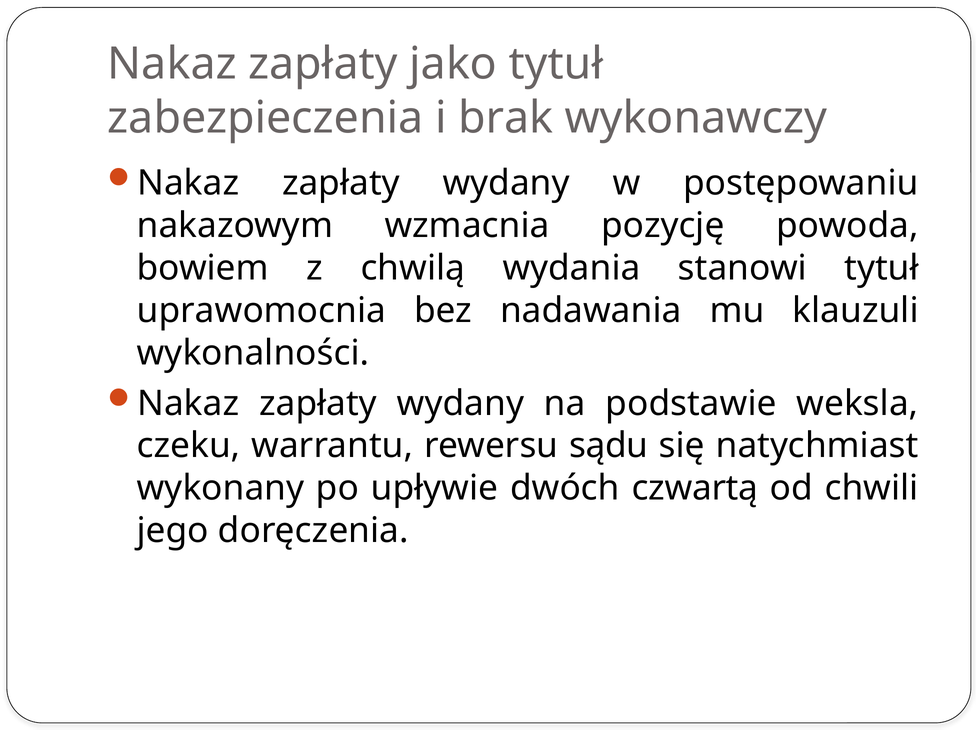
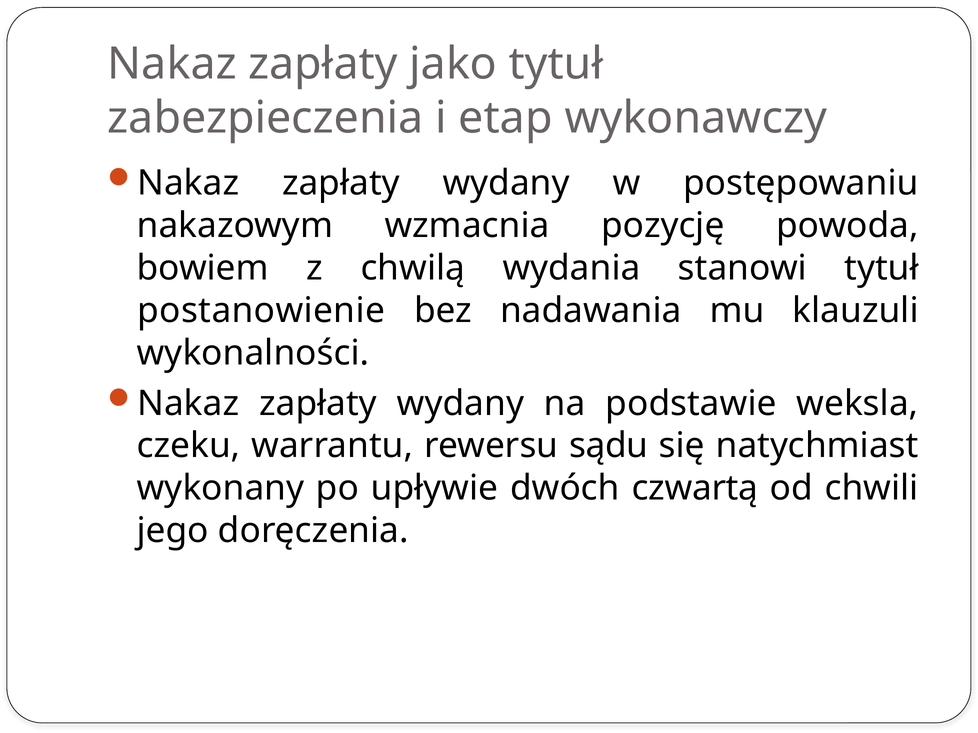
brak: brak -> etap (506, 118)
uprawomocnia: uprawomocnia -> postanowienie (261, 311)
